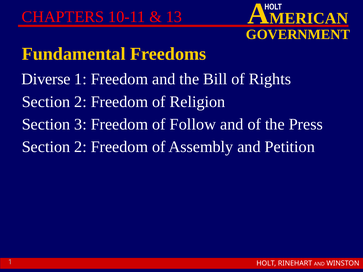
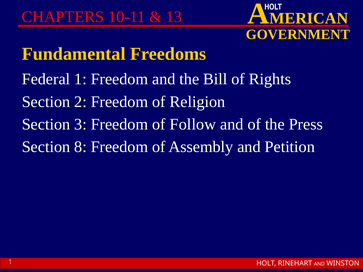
Diverse: Diverse -> Federal (46, 79)
2: 2 -> 8 (80, 147)
